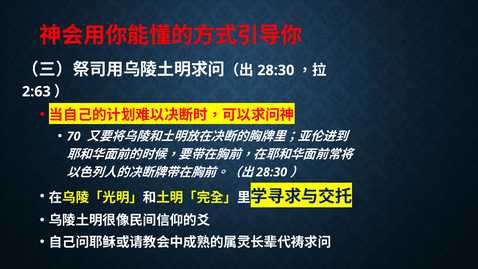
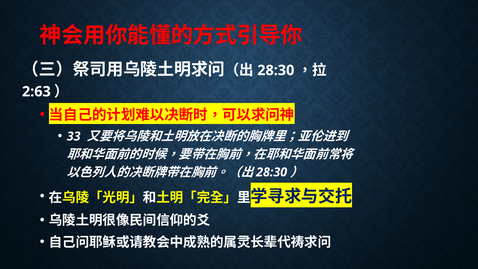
70: 70 -> 33 (74, 136)
